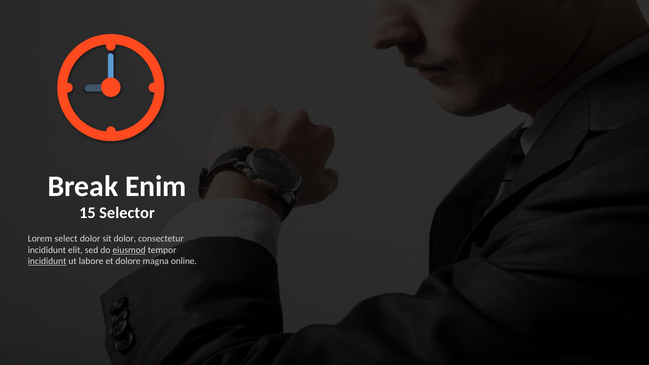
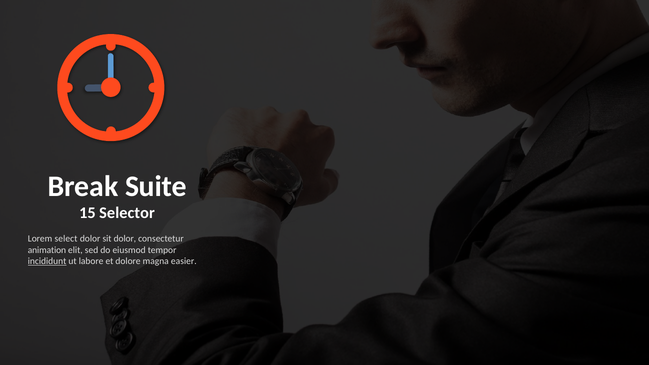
Enim: Enim -> Suite (156, 186)
incididunt: incididunt -> animation (47, 250)
eiusmod underline: present -> none (129, 250)
online: online -> easier (184, 261)
